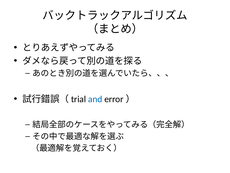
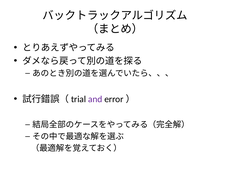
and colour: blue -> purple (95, 99)
